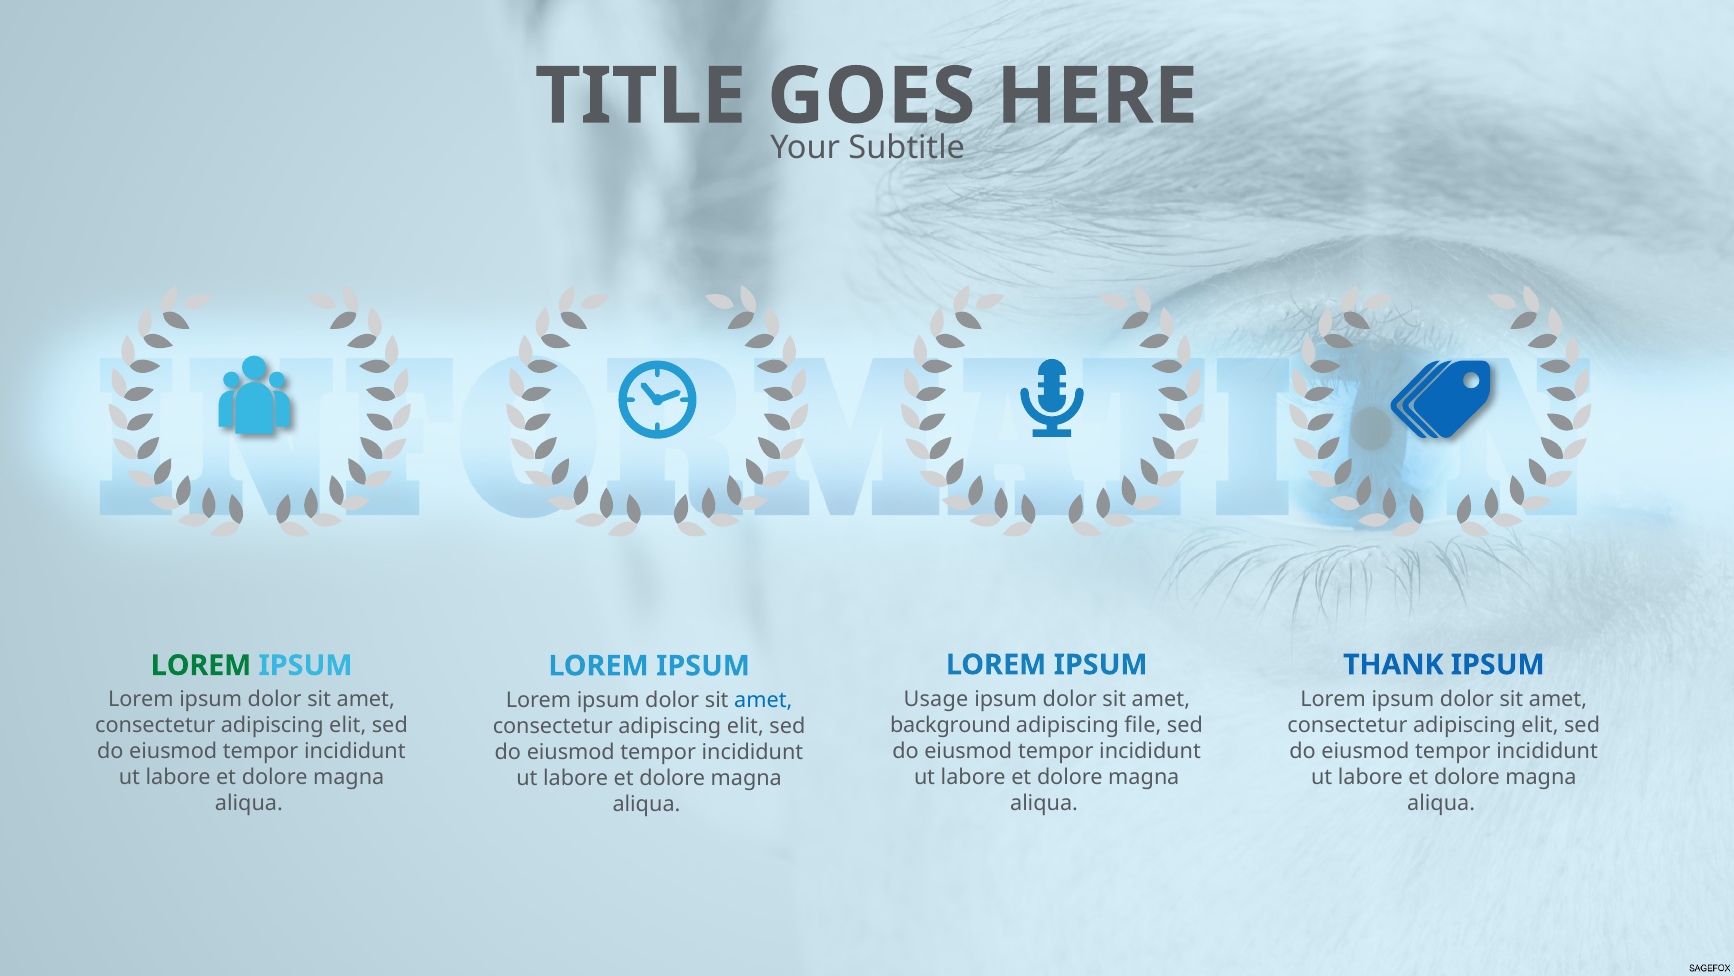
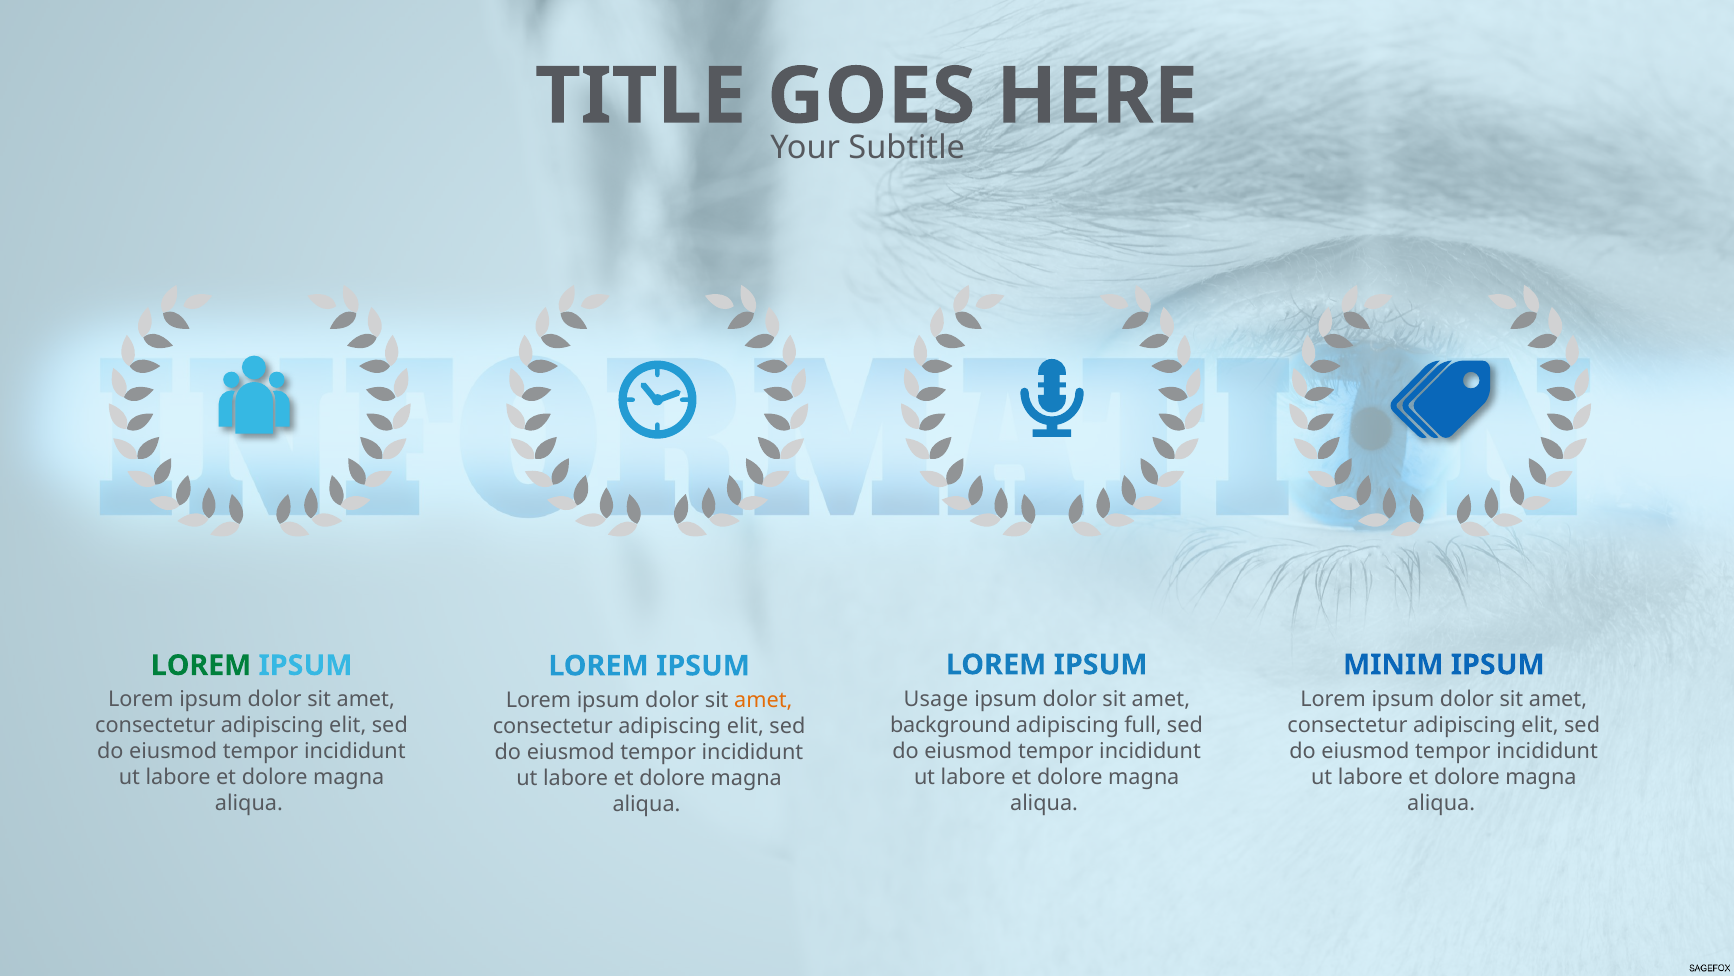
THANK: THANK -> MINIM (1393, 664)
amet colour: blue -> orange (763, 700)
file: file -> full (1143, 725)
